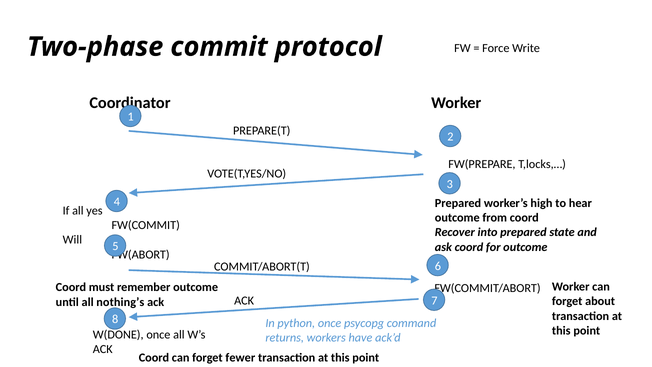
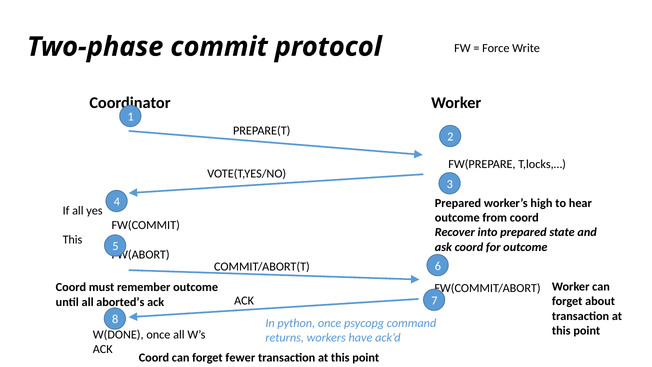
Will: Will -> This (72, 240)
nothing’s: nothing’s -> aborted’s (120, 302)
